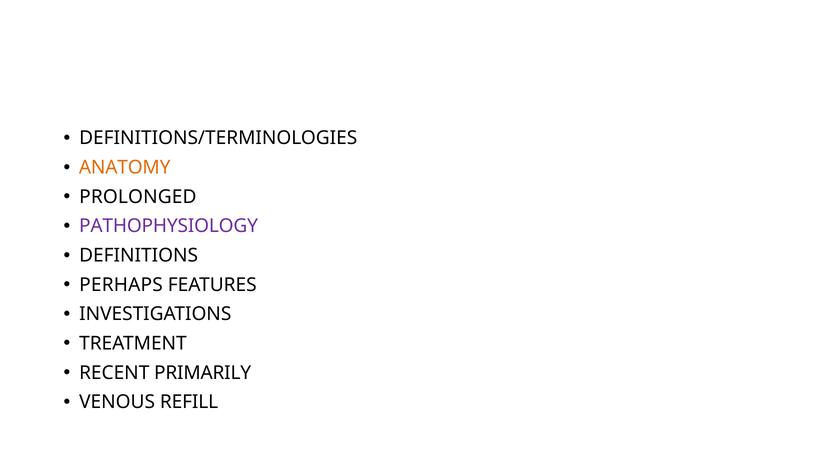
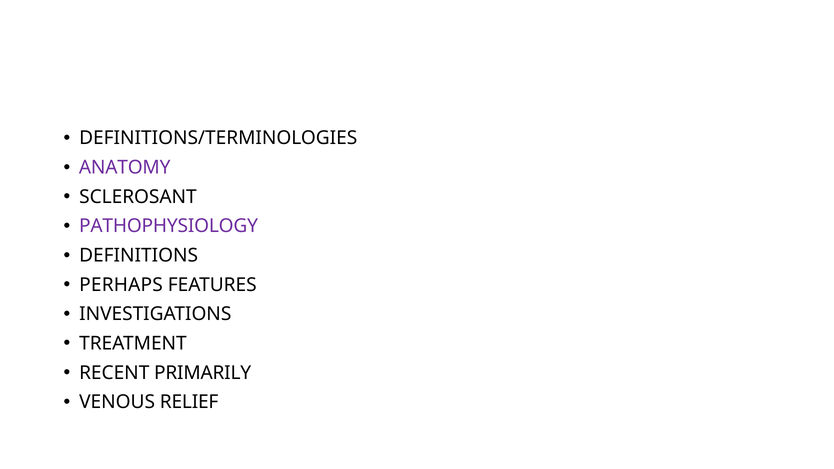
ANATOMY colour: orange -> purple (125, 168)
PROLONGED: PROLONGED -> SCLEROSANT (138, 197)
REFILL: REFILL -> RELIEF (189, 402)
